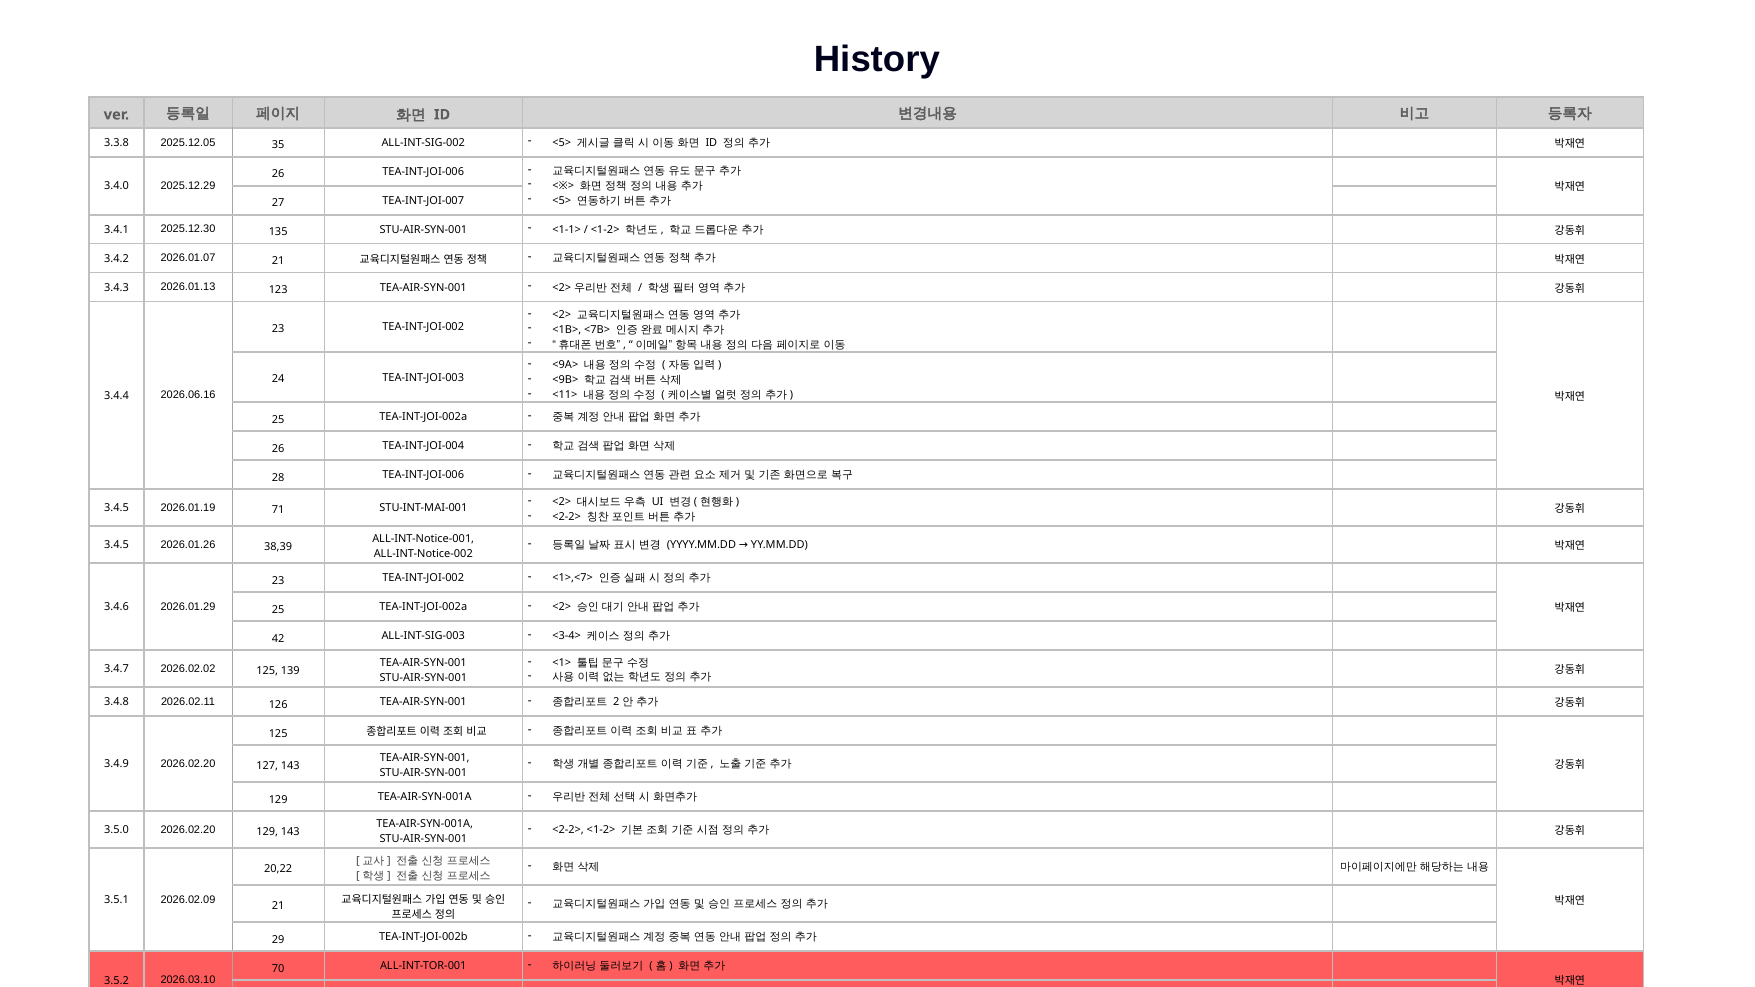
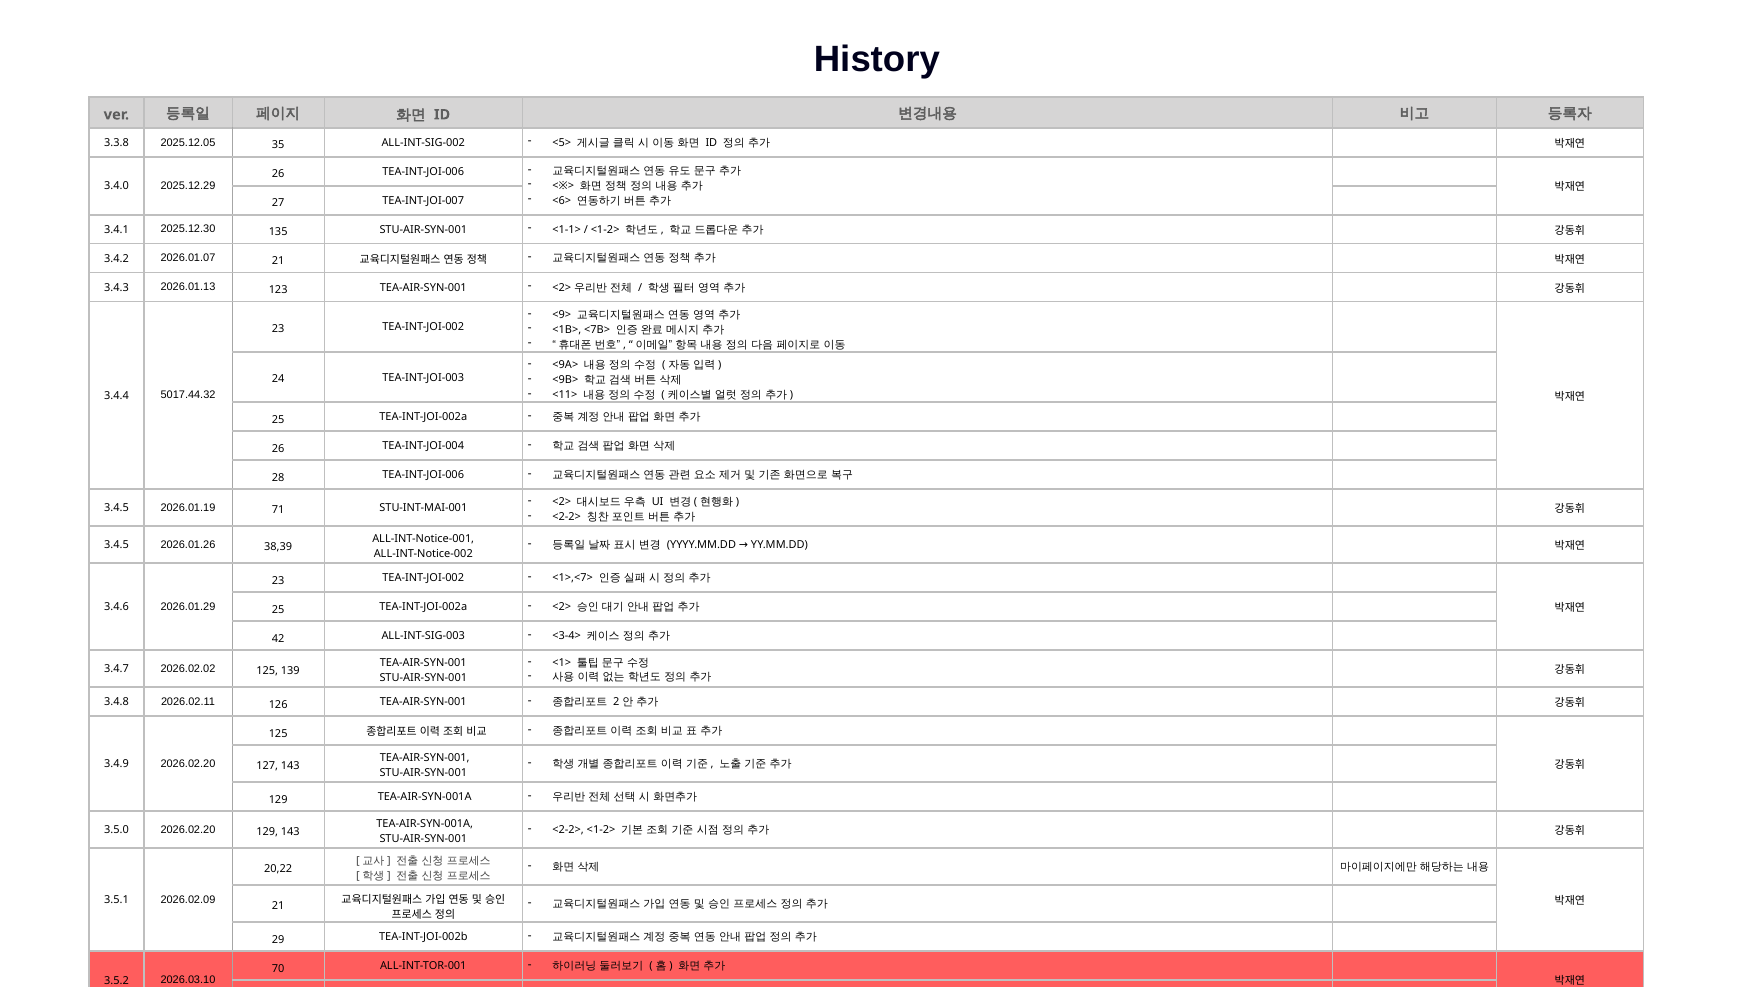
<5>: <5> -> <6> (562, 201)
<2>: <2> -> <9> (562, 315)
2026.06.16: 2026.06.16 -> 5017.44.32 (188, 395)
